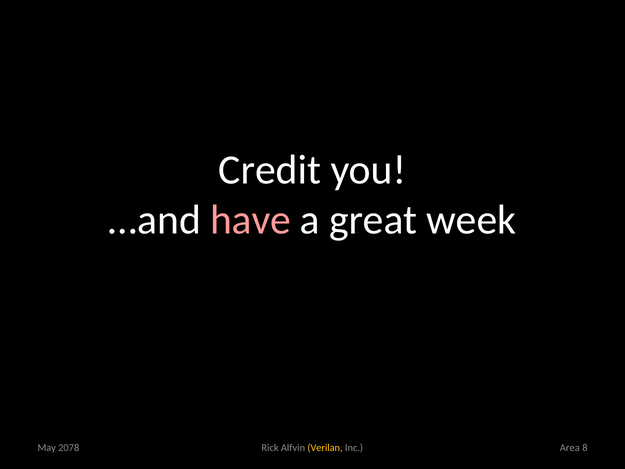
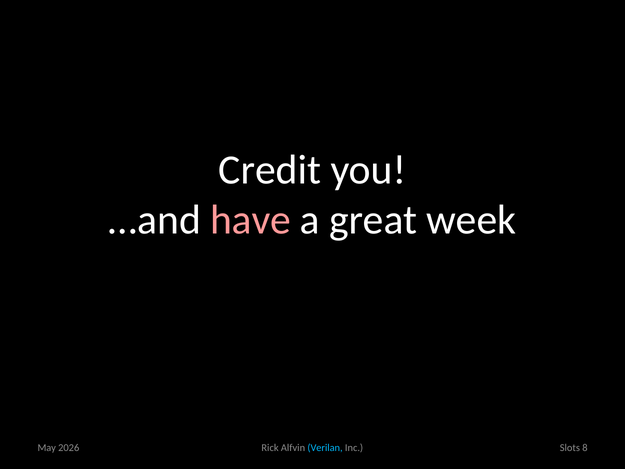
2078: 2078 -> 2026 (69, 448)
Verilan colour: yellow -> light blue (325, 448)
Area: Area -> Slots (570, 448)
